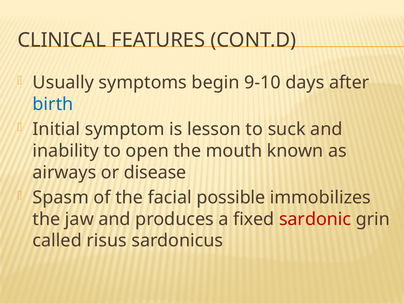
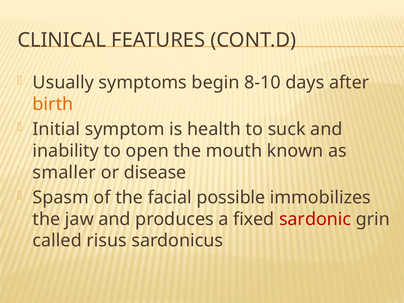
9-10: 9-10 -> 8-10 (263, 83)
birth colour: blue -> orange (53, 104)
lesson: lesson -> health (214, 129)
airways: airways -> smaller (64, 172)
